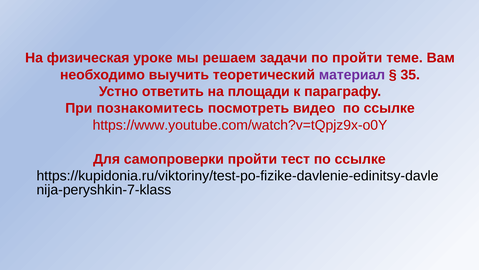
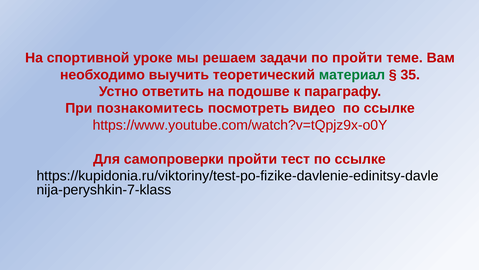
физическая: физическая -> спортивной (88, 58)
материал colour: purple -> green (352, 75)
площади: площади -> подошве (259, 91)
